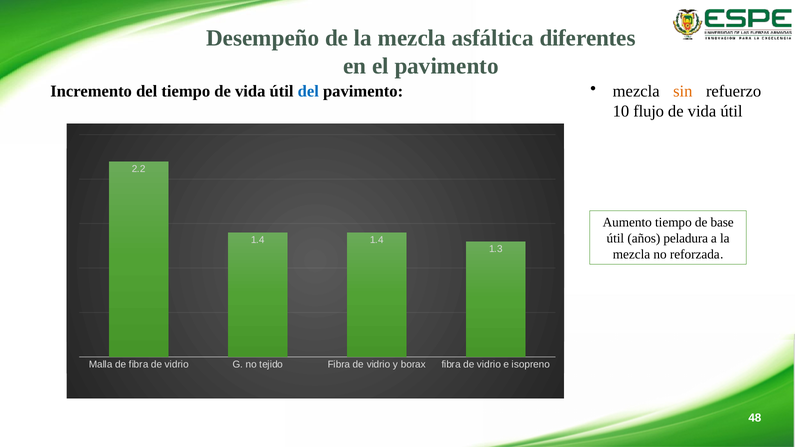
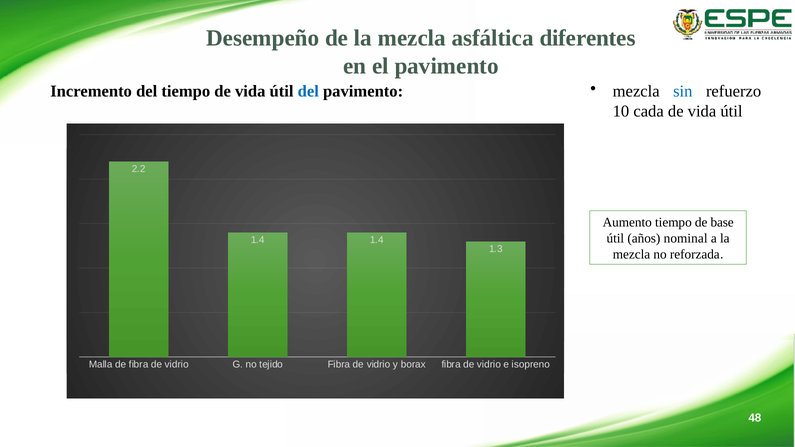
sin colour: orange -> blue (683, 92)
flujo: flujo -> cada (649, 111)
peladura: peladura -> nominal (686, 238)
